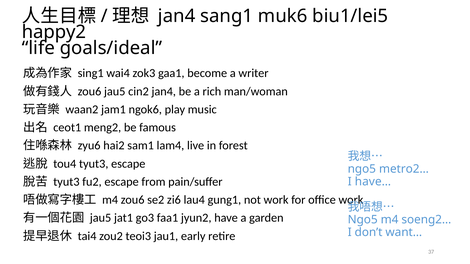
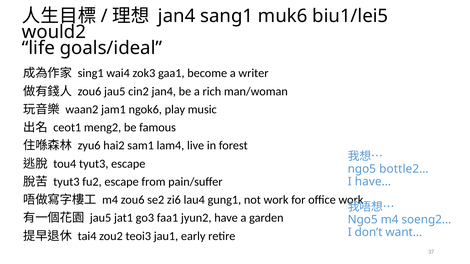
happy2: happy2 -> would2 (54, 32)
metro2…: metro2… -> bottle2… (404, 169)
